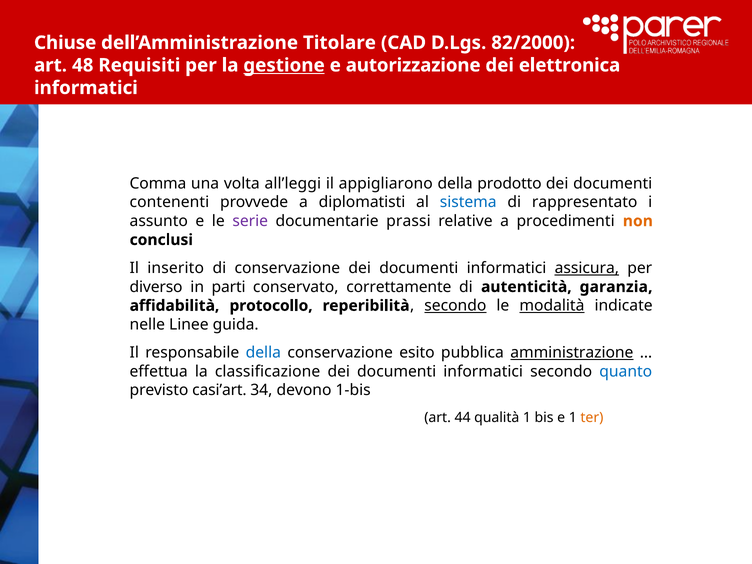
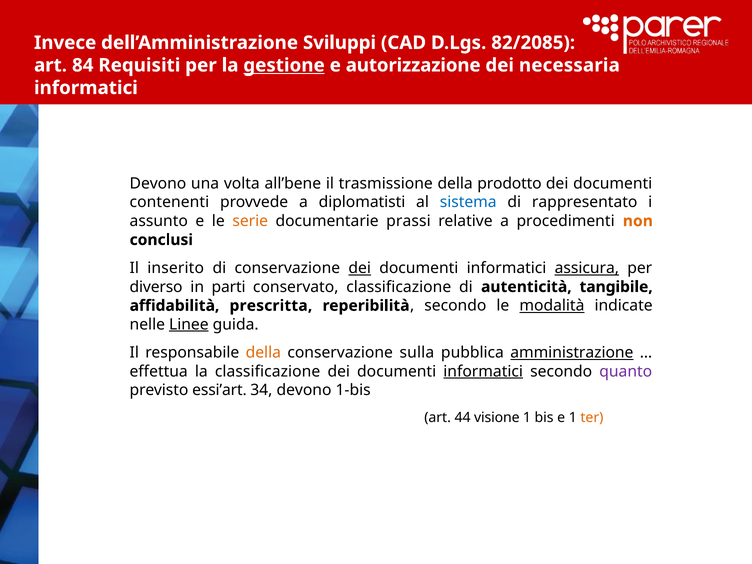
Chiuse: Chiuse -> Invece (65, 43)
Titolare: Titolare -> Sviluppi (339, 43)
82/2000: 82/2000 -> 82/2085 (533, 43)
48: 48 -> 84 (83, 65)
elettronica: elettronica -> necessaria (569, 65)
Comma: Comma -> Devono (158, 183)
all’leggi: all’leggi -> all’bene (293, 183)
appigliarono: appigliarono -> trasmissione (386, 183)
serie colour: purple -> orange (250, 221)
dei underline: none -> present (360, 268)
conservato correttamente: correttamente -> classificazione (399, 287)
garanzia: garanzia -> tangibile (616, 287)
protocollo: protocollo -> prescritta (271, 306)
secondo underline: present -> none (455, 306)
Linee underline: none -> present (189, 324)
della colour: blue -> orange (263, 353)
esito: esito -> sulla (417, 353)
informatici underline: none -> present (483, 371)
quanto colour: blue -> purple (626, 371)
casi’art: casi’art -> essi’art (219, 390)
qualità: qualità -> visione (497, 417)
